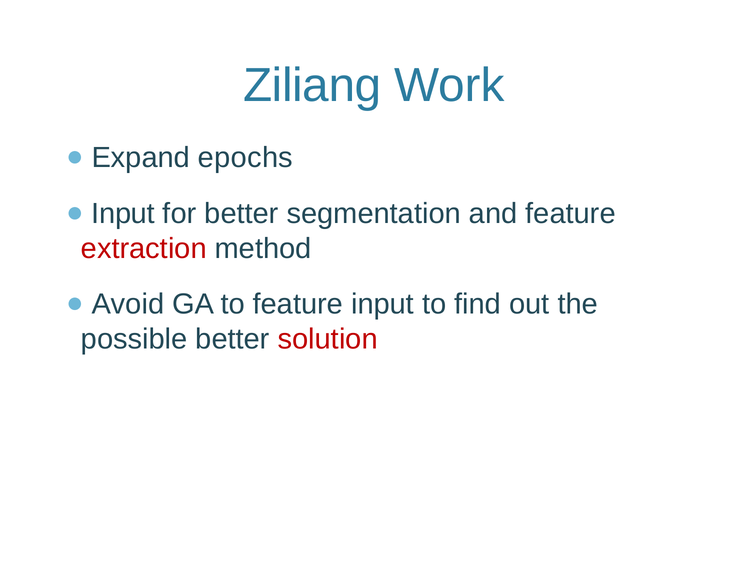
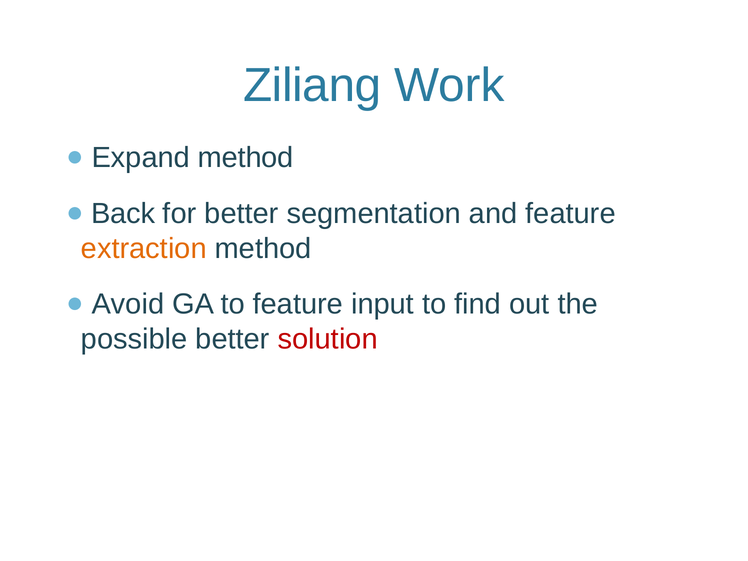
Expand epochs: epochs -> method (246, 158)
Input: Input -> Back (123, 214)
extraction colour: red -> orange (144, 249)
